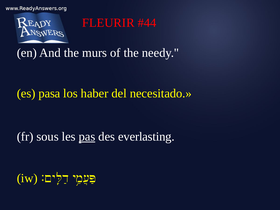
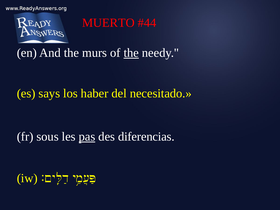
FLEURIR: FLEURIR -> MUERTO (108, 23)
the underline: none -> present (131, 53)
pasa: pasa -> says (49, 93)
everlasting: everlasting -> diferencias (146, 137)
